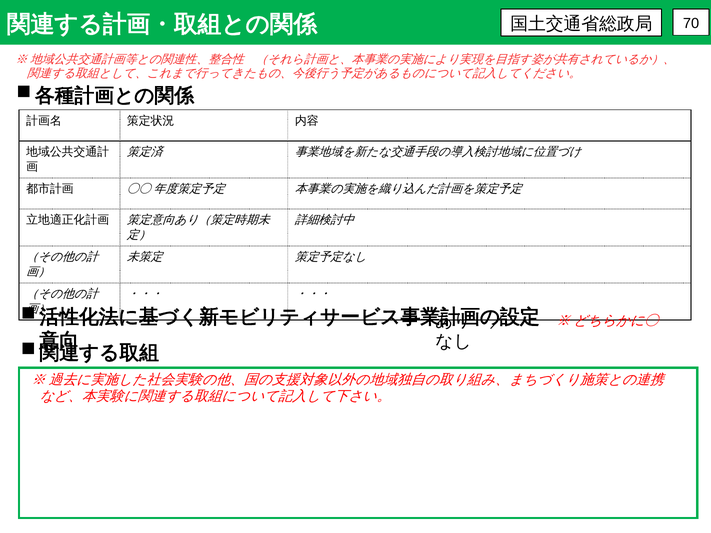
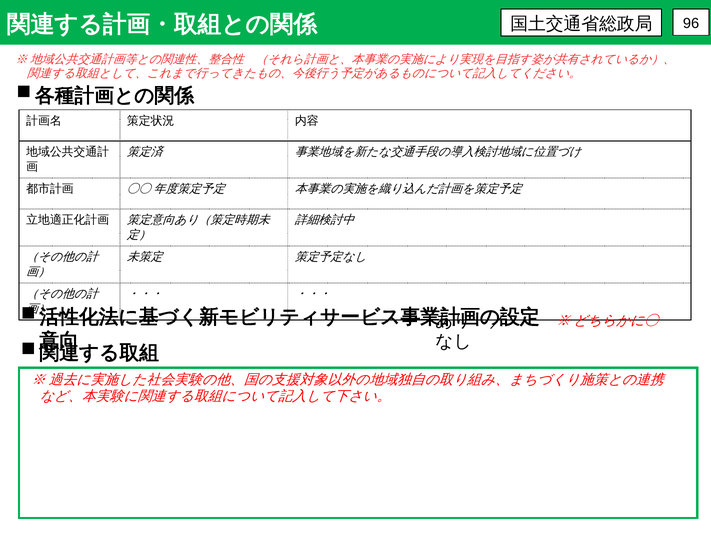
70: 70 -> 96 (691, 23)
